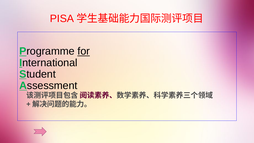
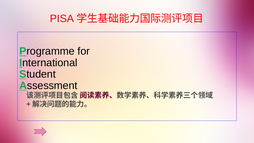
for underline: present -> none (84, 51)
